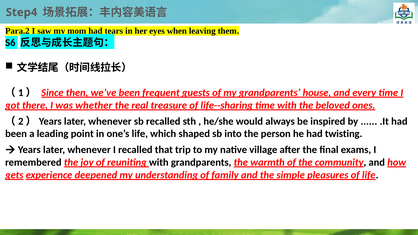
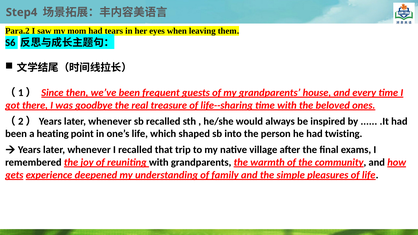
whether: whether -> goodbye (94, 105)
leading: leading -> heating (53, 134)
